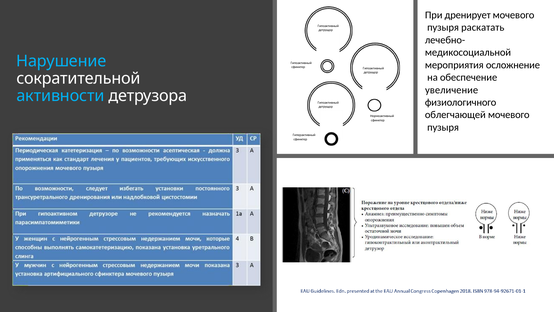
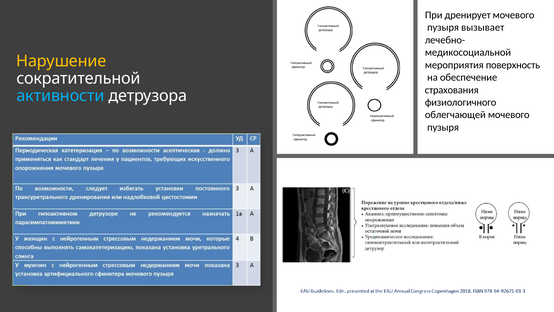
раскатать: раскатать -> вызывает (483, 27)
Нарушение colour: light blue -> yellow (61, 61)
осложнение: осложнение -> поверхность (513, 65)
увеличение: увеличение -> страхования (452, 90)
